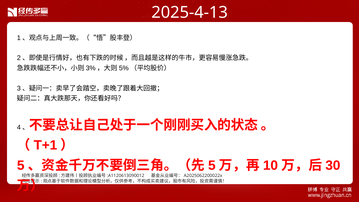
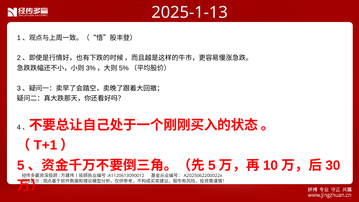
2025-4-13: 2025-4-13 -> 2025-1-13 (190, 12)
